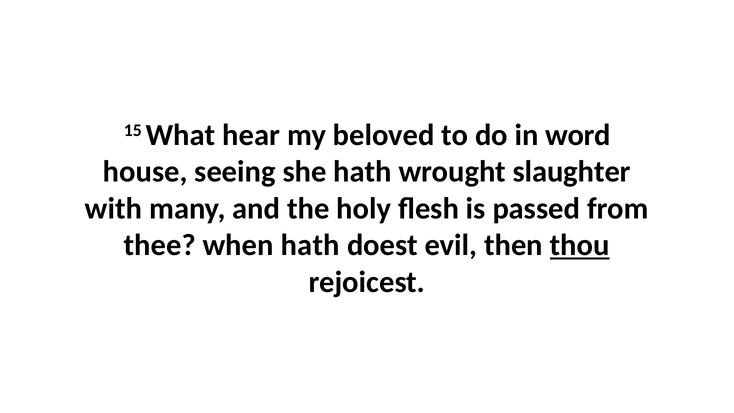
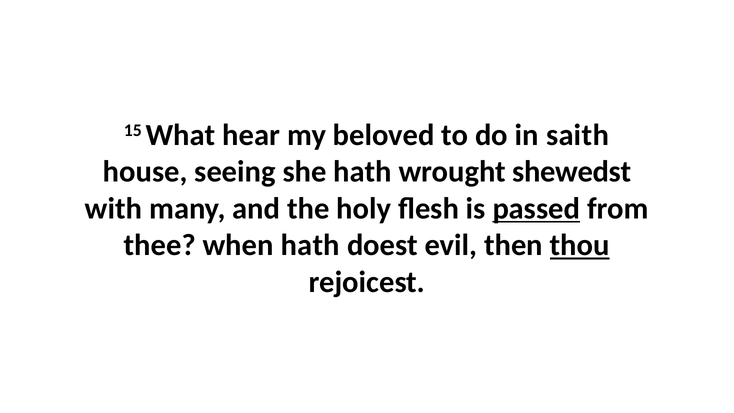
word: word -> saith (578, 135)
slaughter: slaughter -> shewedst (572, 172)
passed underline: none -> present (536, 209)
